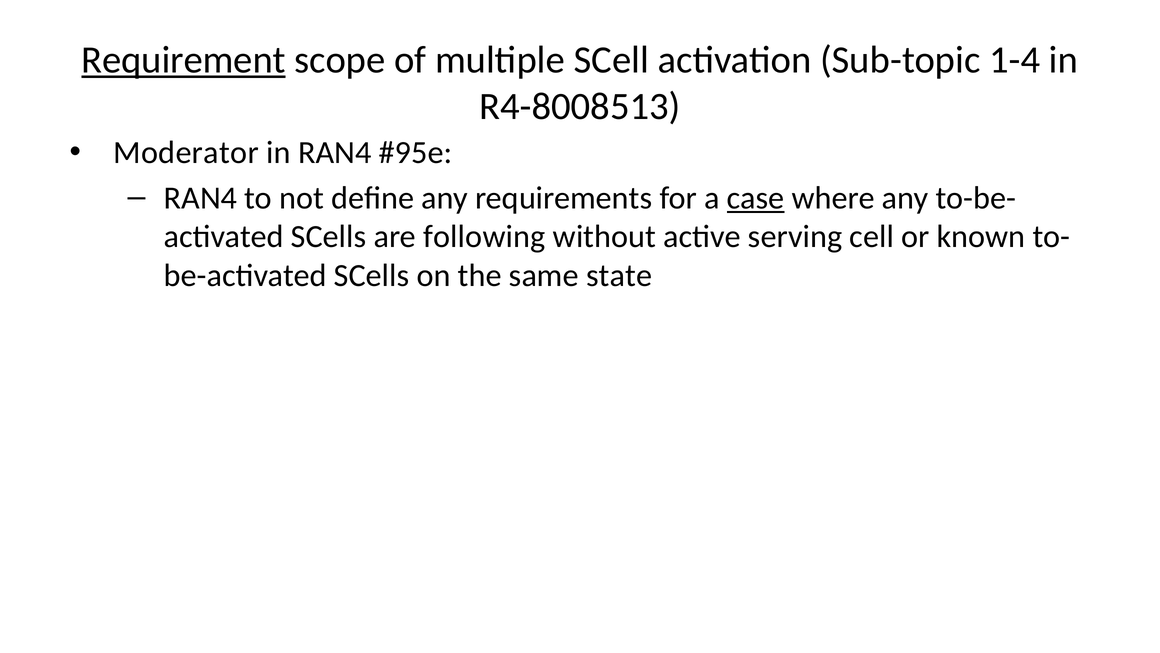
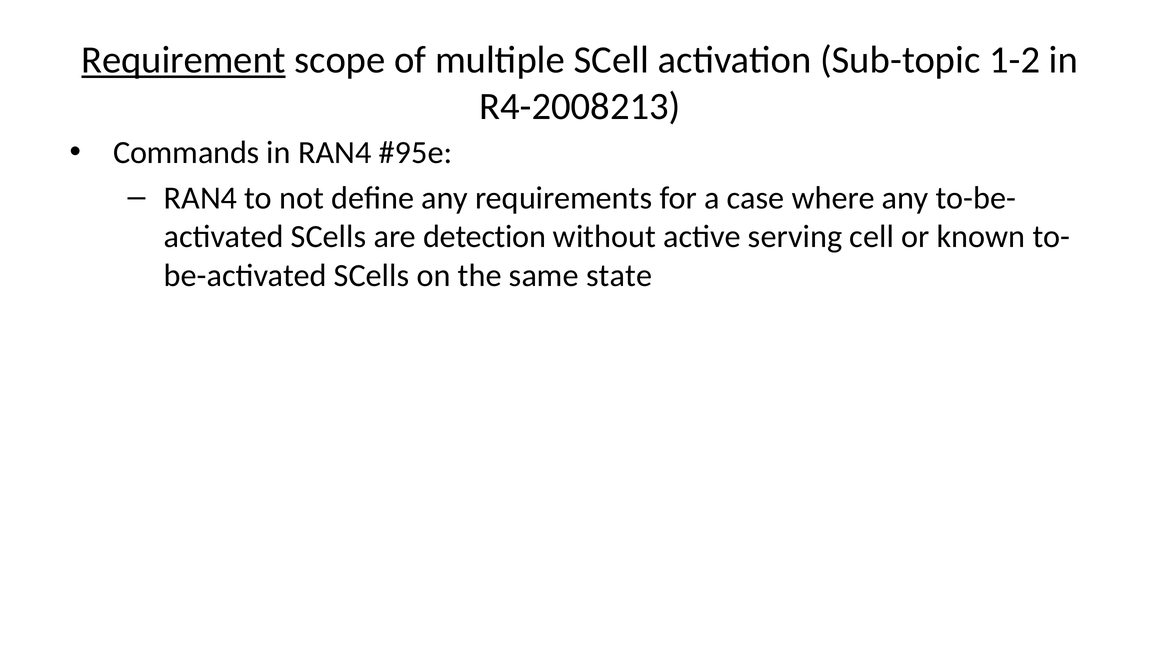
1-4: 1-4 -> 1-2 (1015, 60)
R4-8008513: R4-8008513 -> R4-2008213 (580, 106)
Moderator: Moderator -> Commands (186, 153)
case underline: present -> none (756, 198)
following: following -> detection (485, 237)
